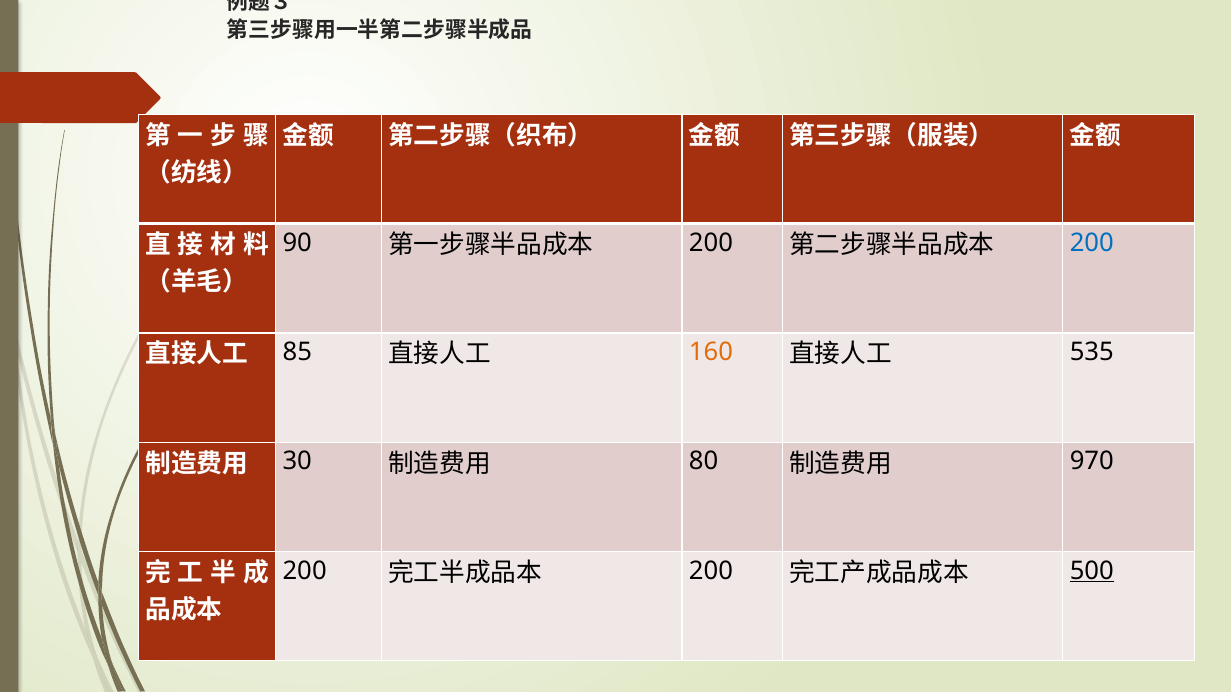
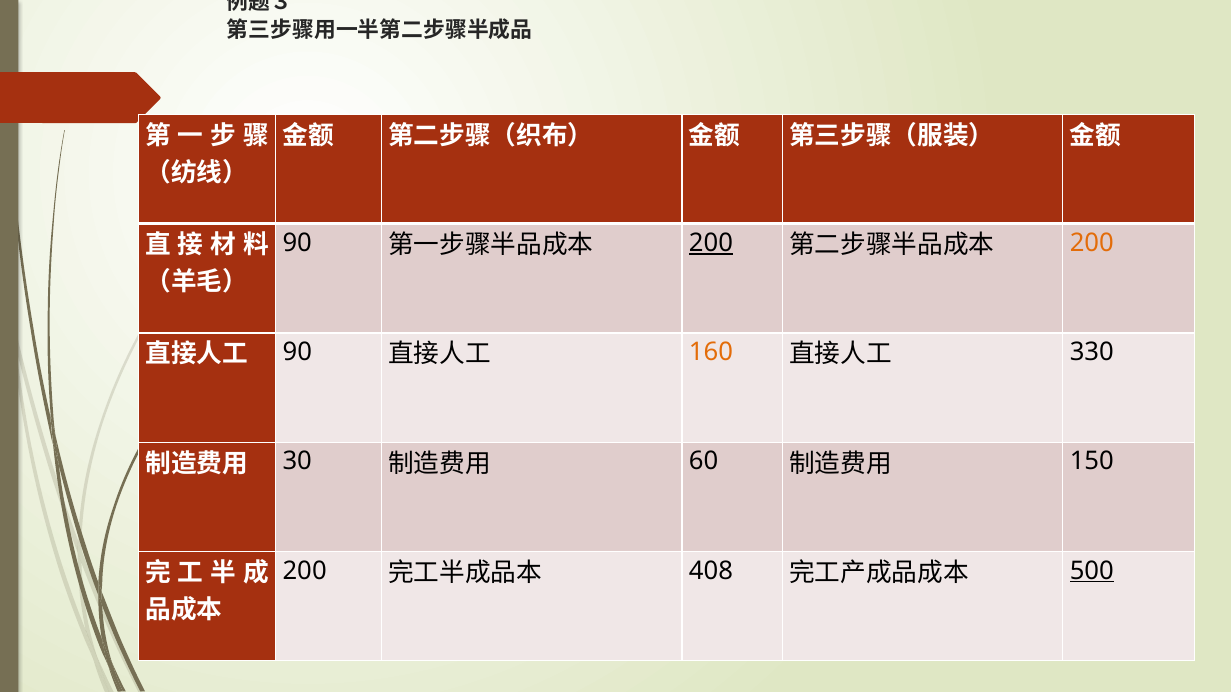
200 underline: none -> present (711, 243)
200 colour: blue -> orange (1092, 243)
85: 85 -> 90 (297, 352)
535: 535 -> 330 (1092, 352)
80: 80 -> 60 (704, 462)
970: 970 -> 150 (1092, 462)
200: 200 -> 408 (711, 571)
